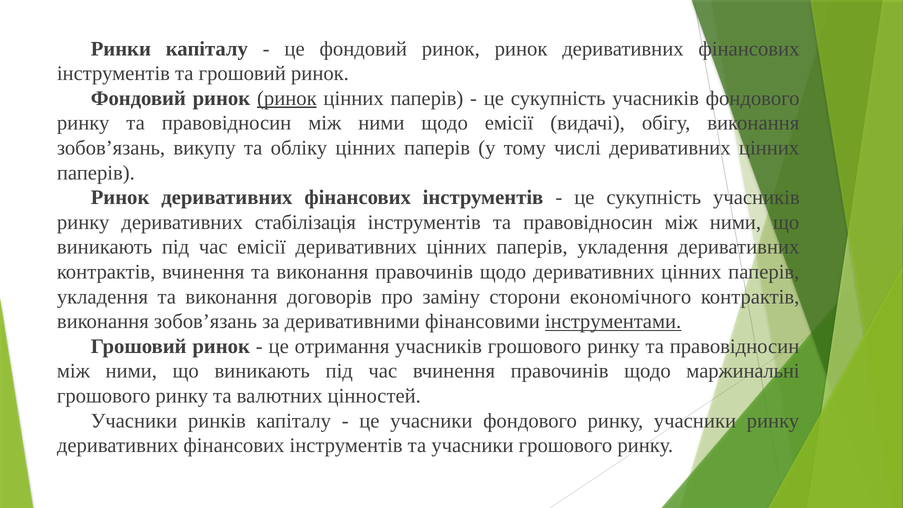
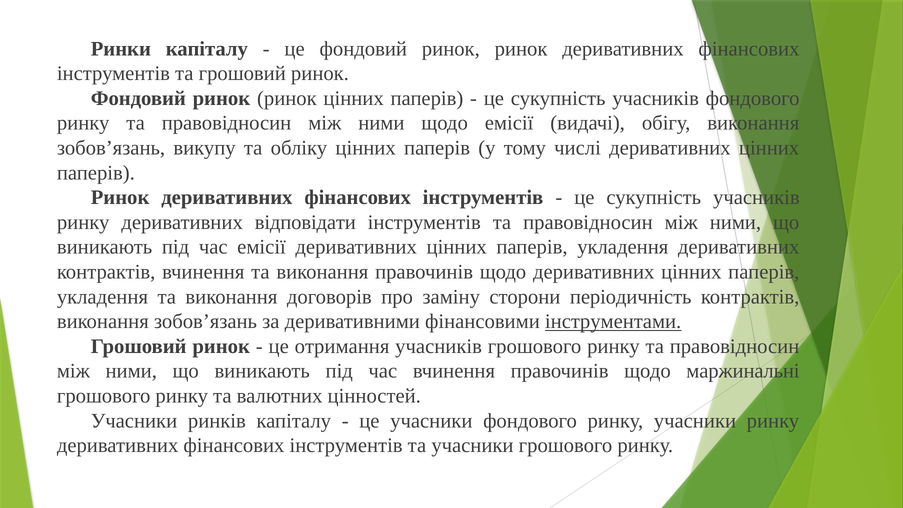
ринок underline: present -> none (287, 98)
стабілізація: стабілізація -> відповідати (305, 222)
економічного: економічного -> періодичність (631, 297)
